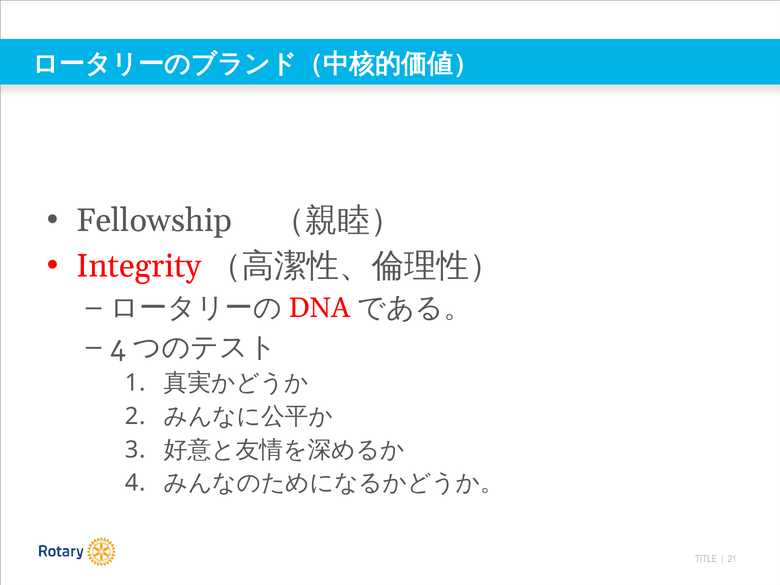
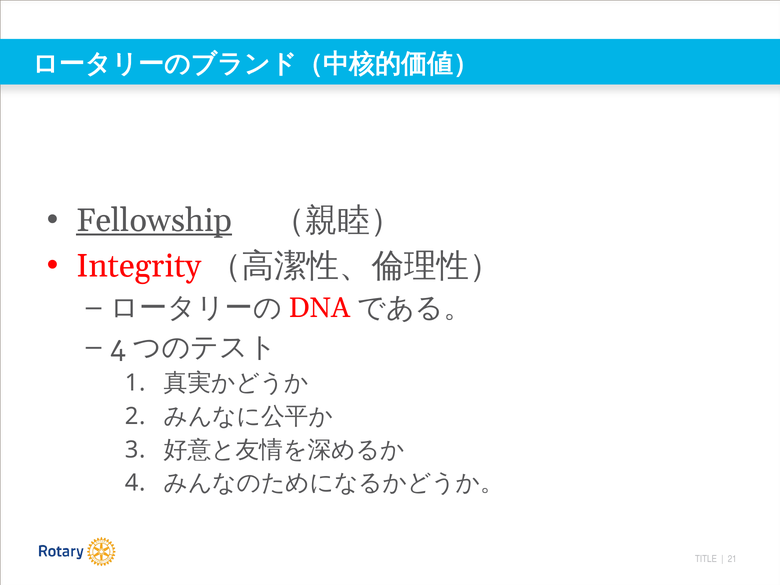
Fellowship underline: none -> present (154, 221)
